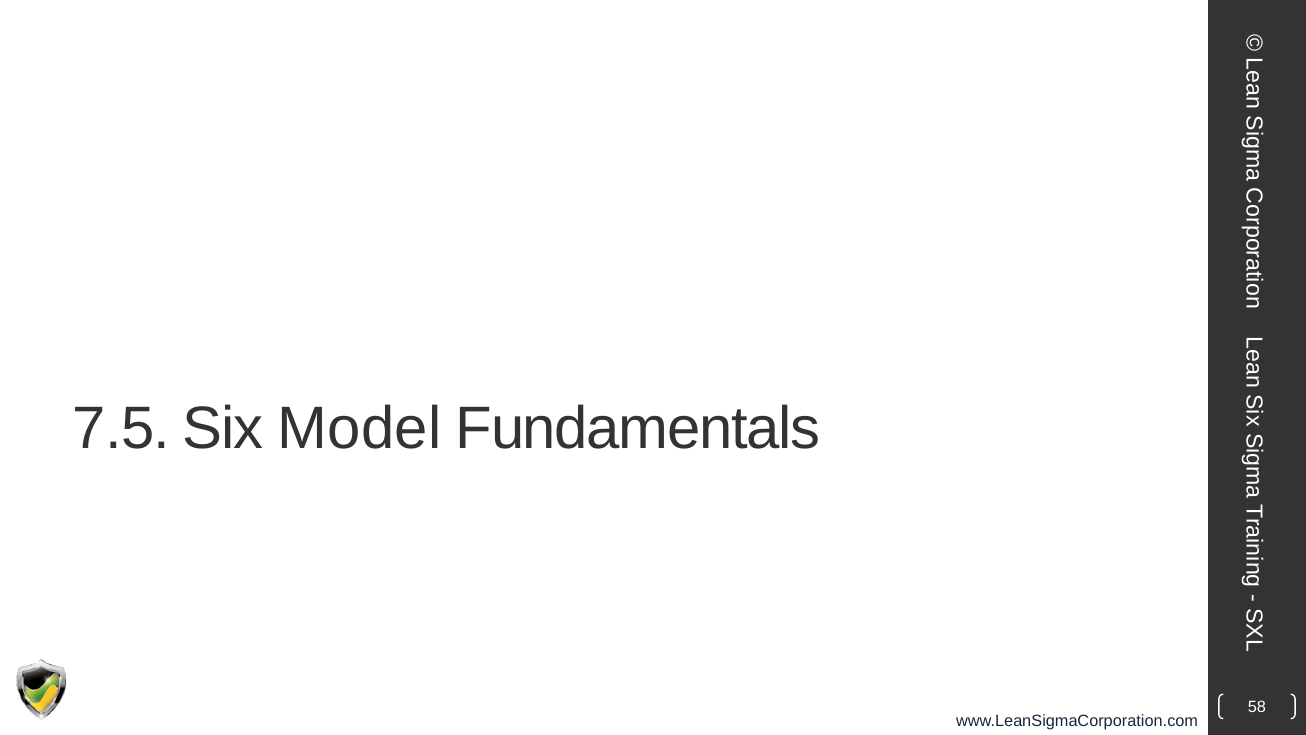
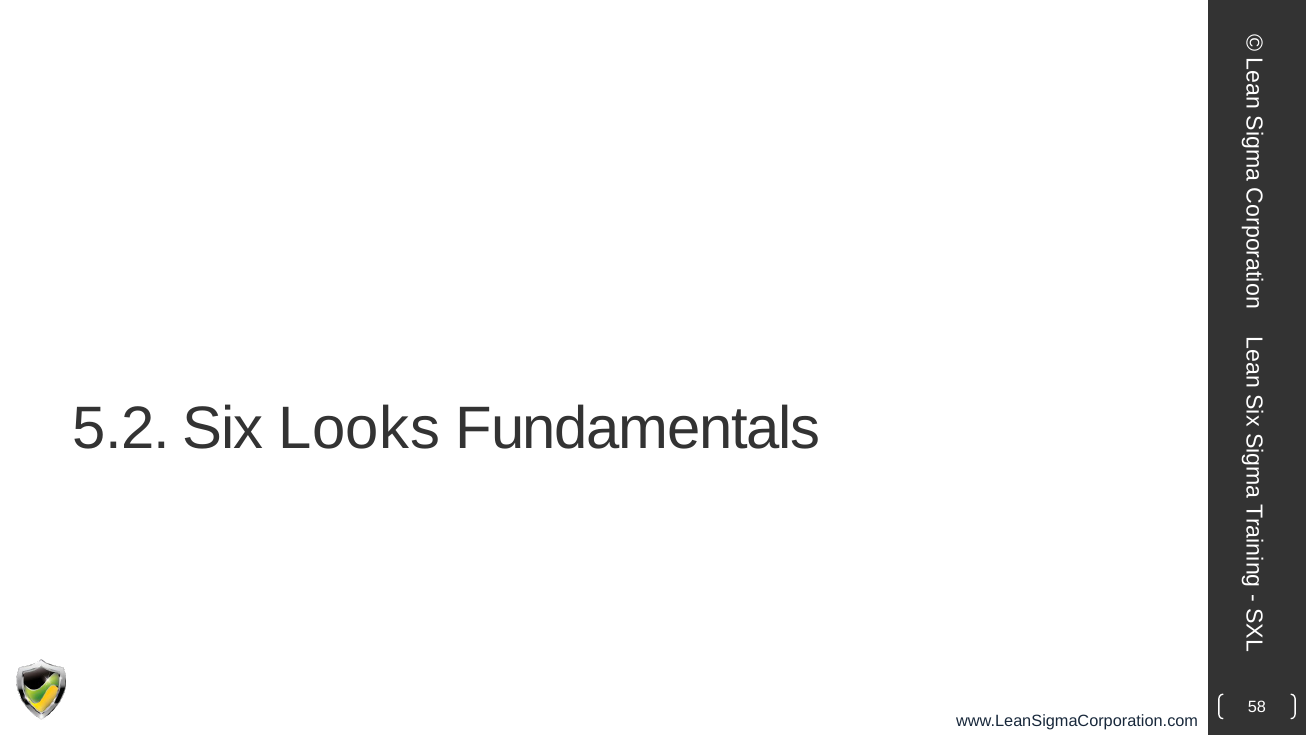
7.5: 7.5 -> 5.2 (121, 429)
Model: Model -> Looks (359, 429)
